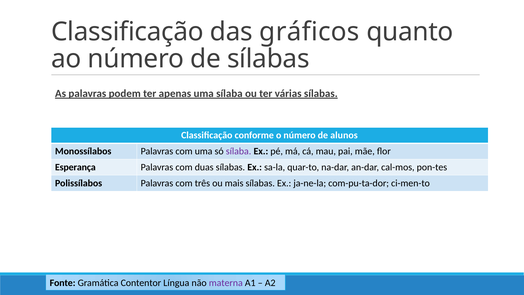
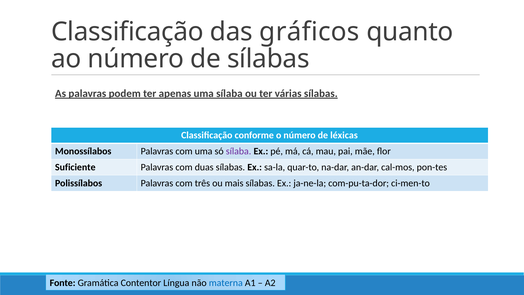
alunos: alunos -> léxicas (344, 135)
Esperança: Esperança -> Suficiente (75, 167)
materna colour: purple -> blue (226, 283)
